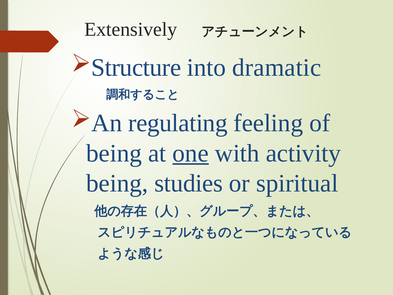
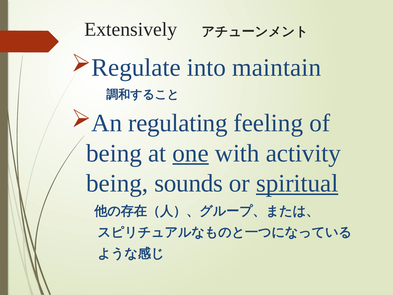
Structure: Structure -> Regulate (136, 67)
dramatic: dramatic -> maintain (277, 67)
studies: studies -> sounds (189, 183)
spiritual underline: none -> present (297, 183)
